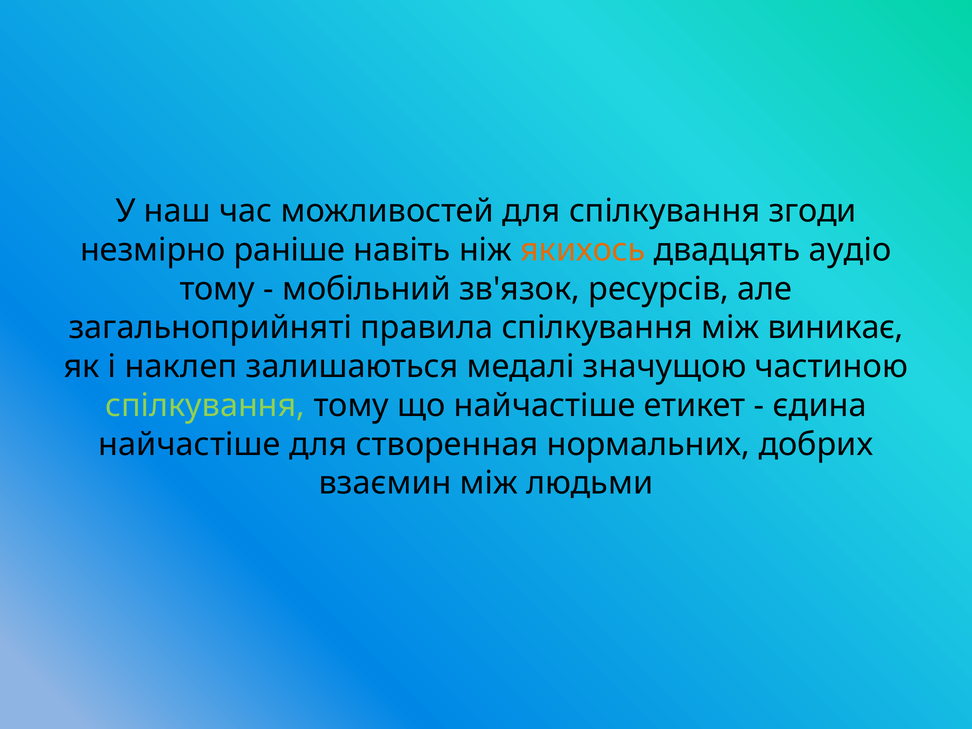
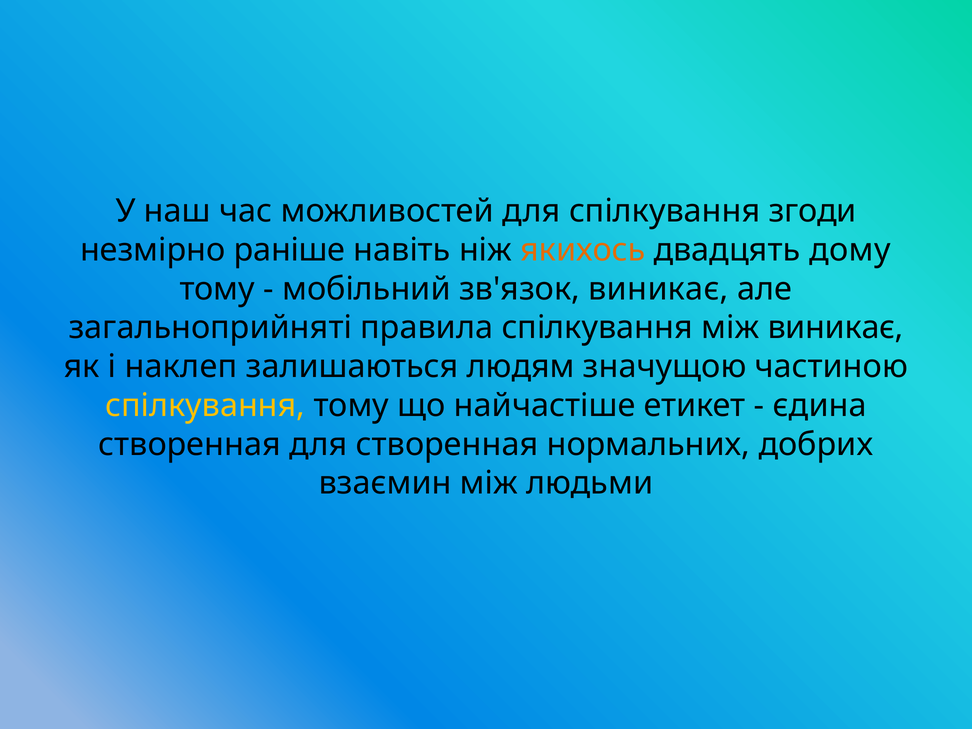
аудіо: аудіо -> дому (850, 250)
зв'язок ресурсів: ресурсів -> виникає (659, 289)
медалі: медалі -> людям (521, 367)
спілкування colour: light green -> yellow (205, 406)
найчастіше: найчастіше -> створенная (190, 444)
